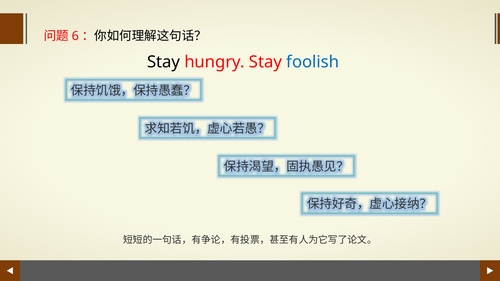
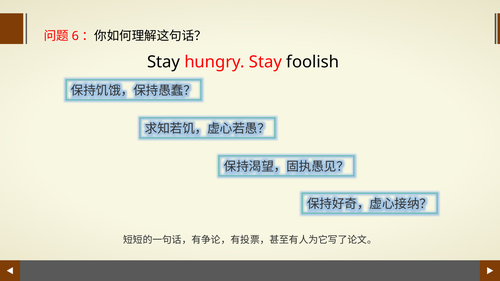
foolish colour: blue -> black (313, 62)
